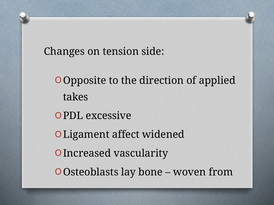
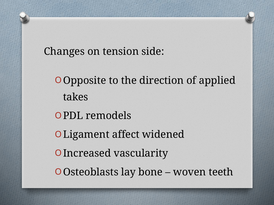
excessive: excessive -> remodels (109, 116)
from: from -> teeth (221, 172)
